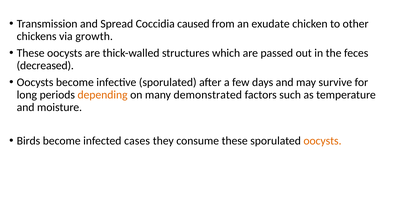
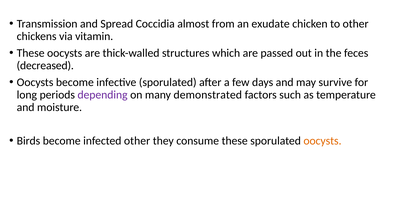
caused: caused -> almost (193, 24)
growth: growth -> vitamin (94, 36)
depending colour: orange -> purple (103, 95)
infected cases: cases -> other (137, 141)
